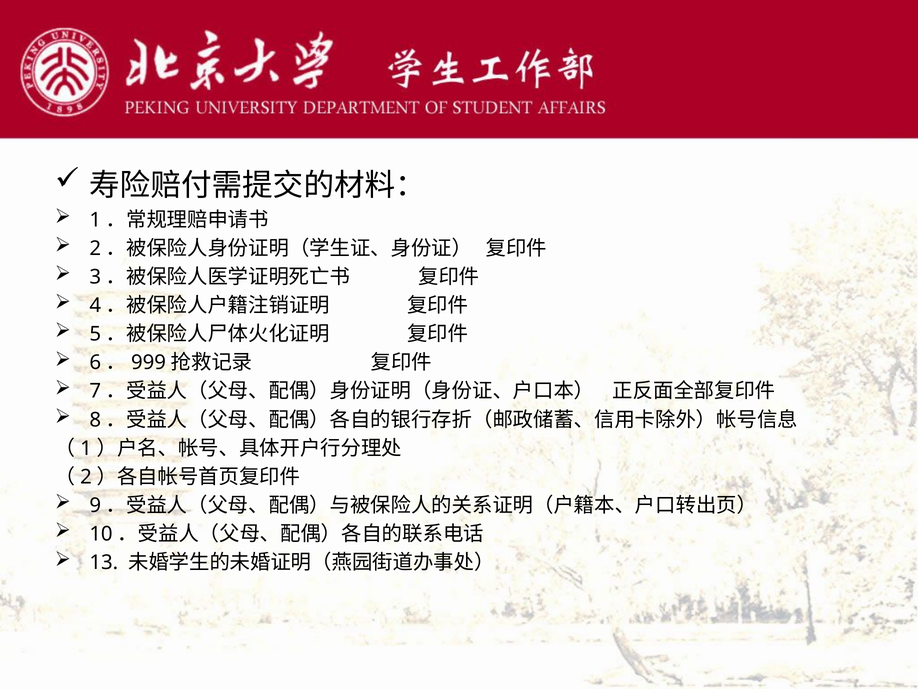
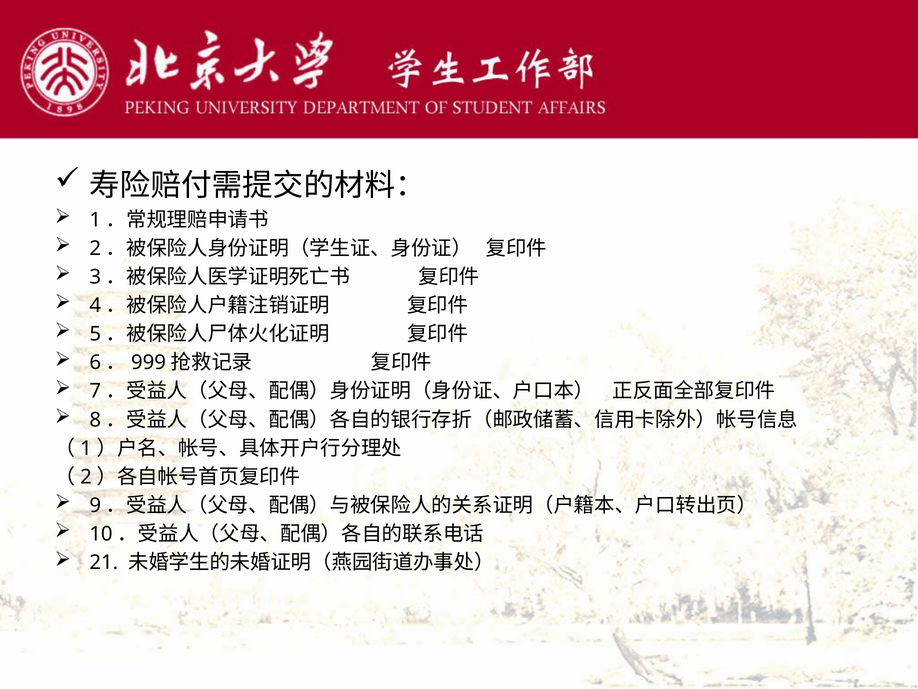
13: 13 -> 21 (104, 562)
